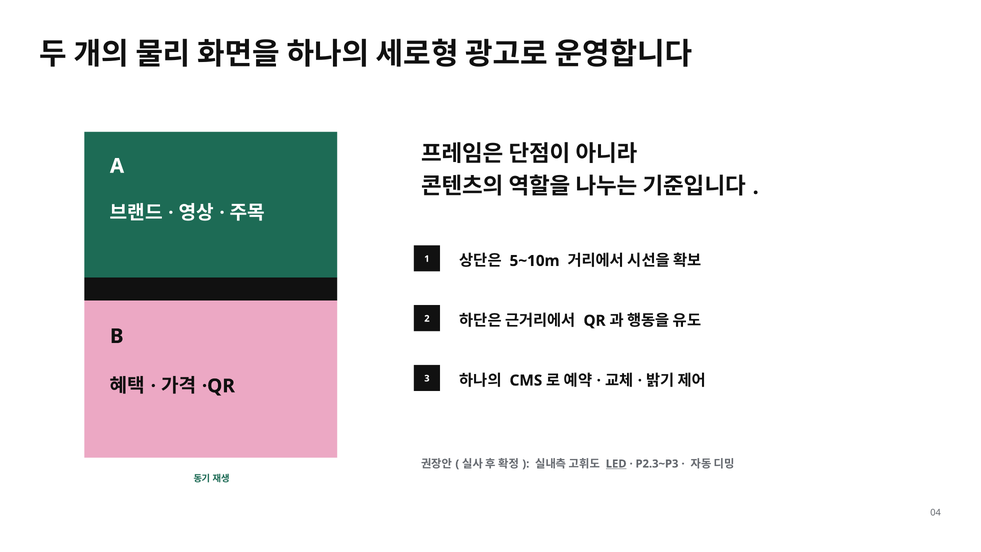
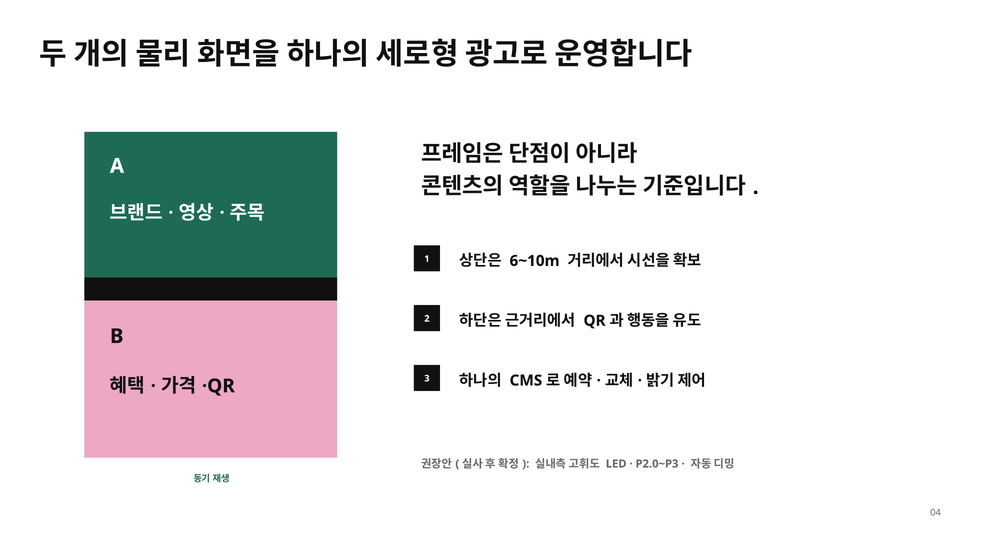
5~10m: 5~10m -> 6~10m (535, 261)
LED underline: present -> none (616, 464)
P2.3~P3: P2.3~P3 -> P2.0~P3 (657, 464)
